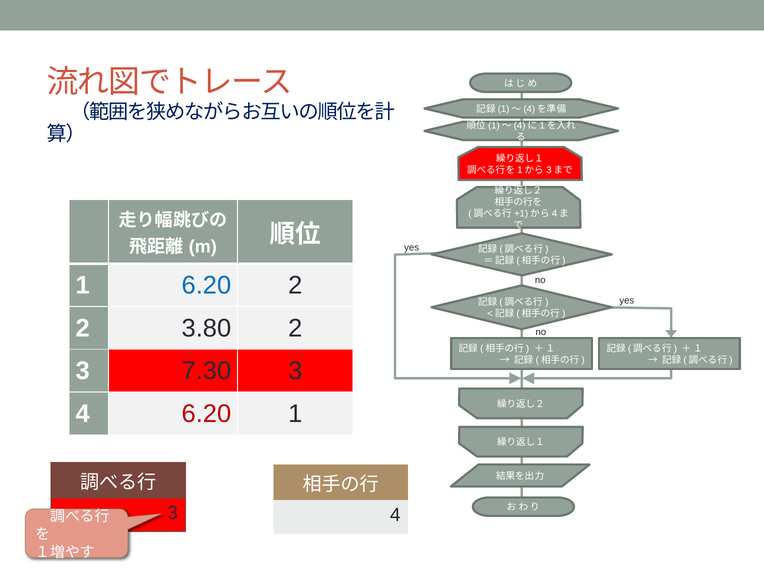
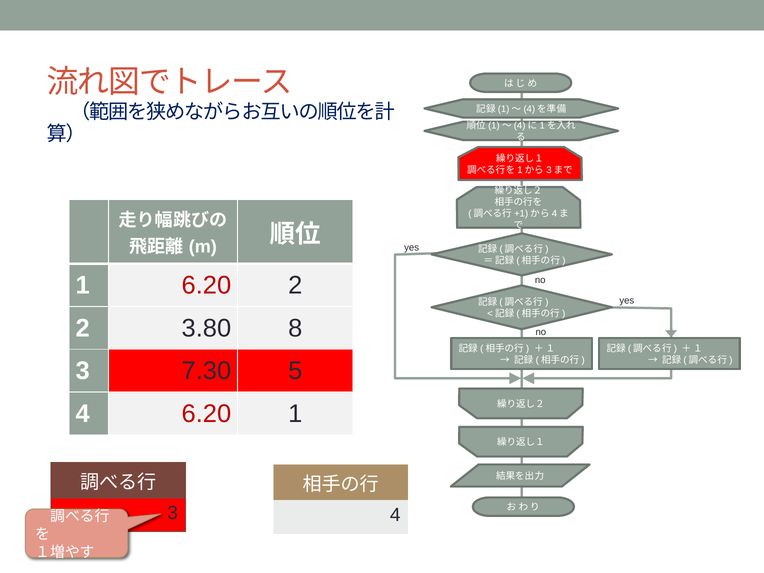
6.20 colour: blue -> red (206, 286)
3.80 2: 2 -> 8 (295, 328)
7.30 3: 3 -> 5 (295, 371)
